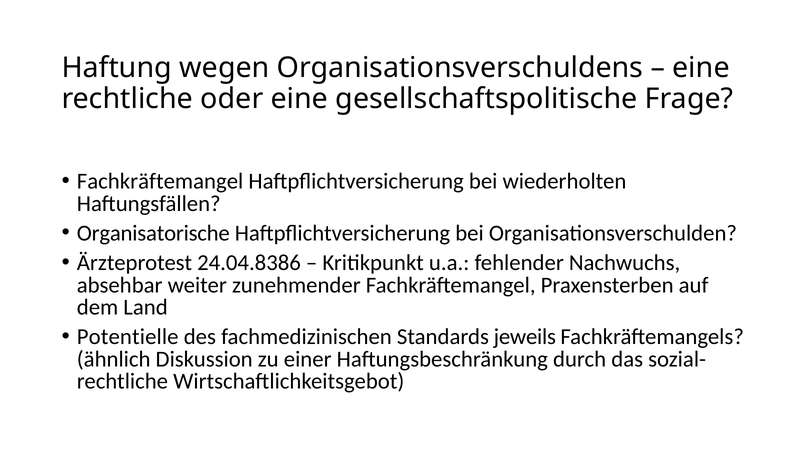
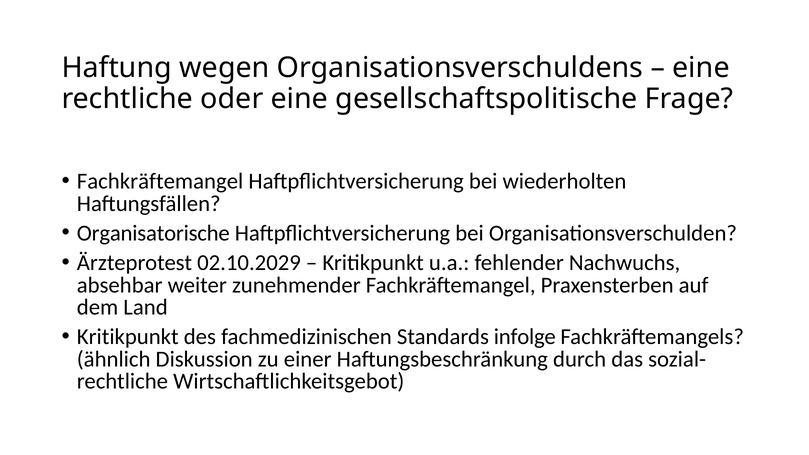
24.04.8386: 24.04.8386 -> 02.10.2029 (249, 263)
Potentielle: Potentielle -> Kritikpunkt (128, 337)
jeweils: jeweils -> infolge (525, 337)
